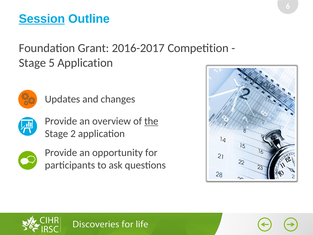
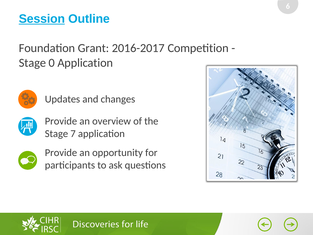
5: 5 -> 0 (52, 63)
the underline: present -> none (151, 121)
2: 2 -> 7 (73, 134)
